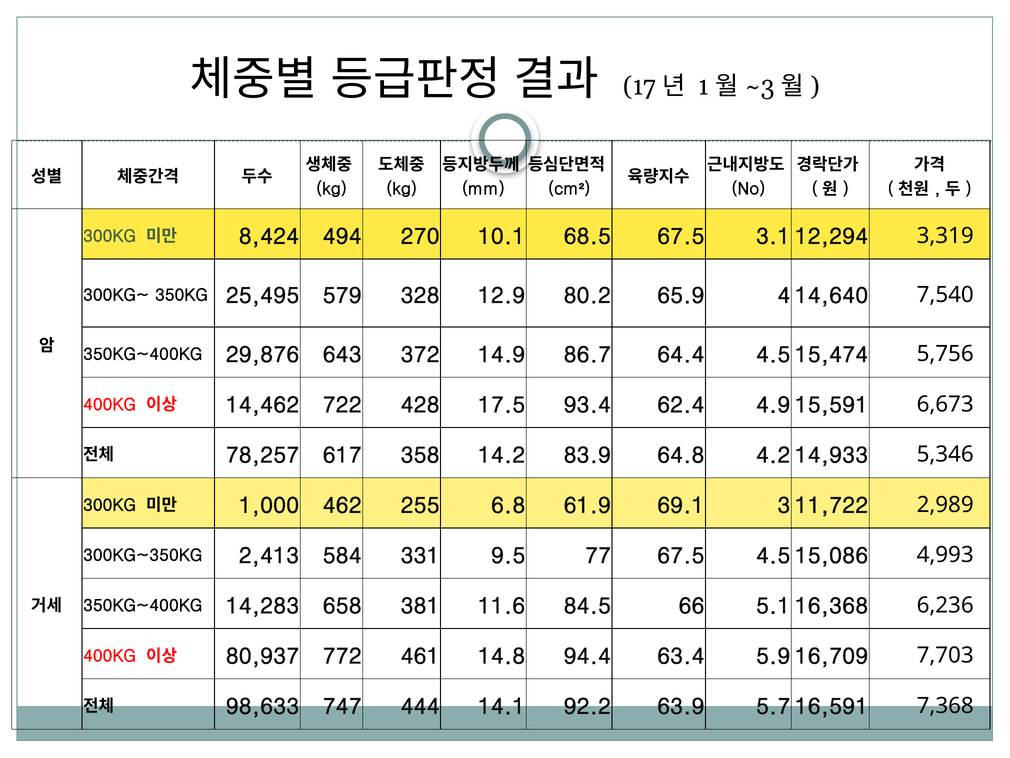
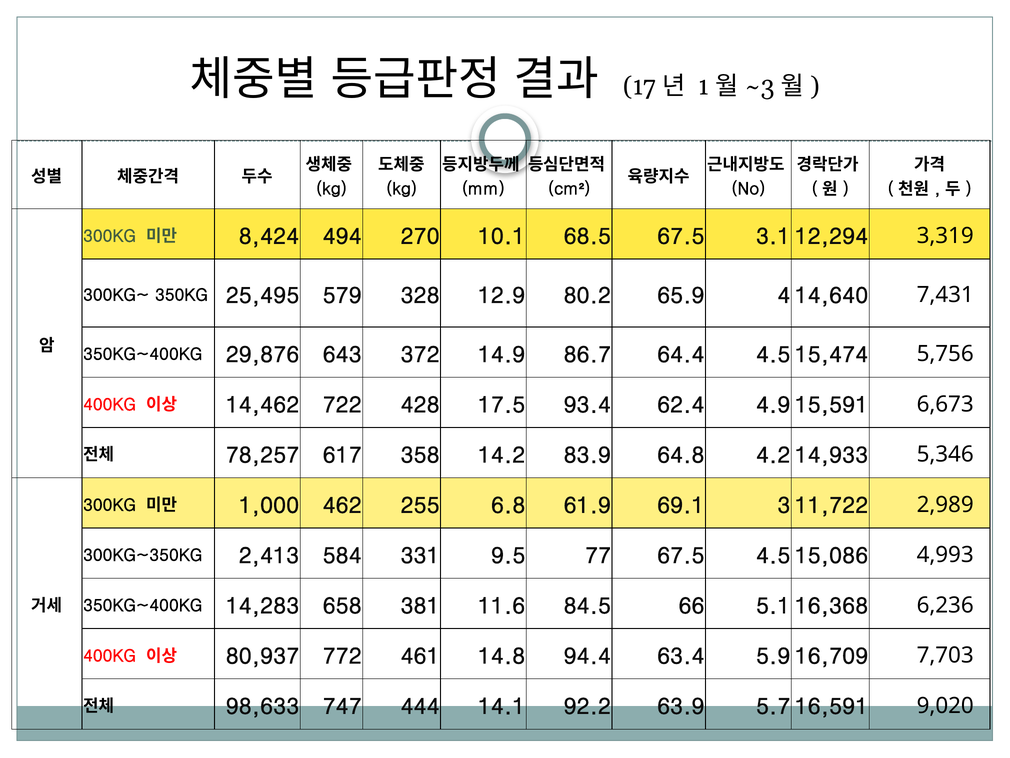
7,540: 7,540 -> 7,431 (945, 295)
7,368: 7,368 -> 9,020 (945, 705)
